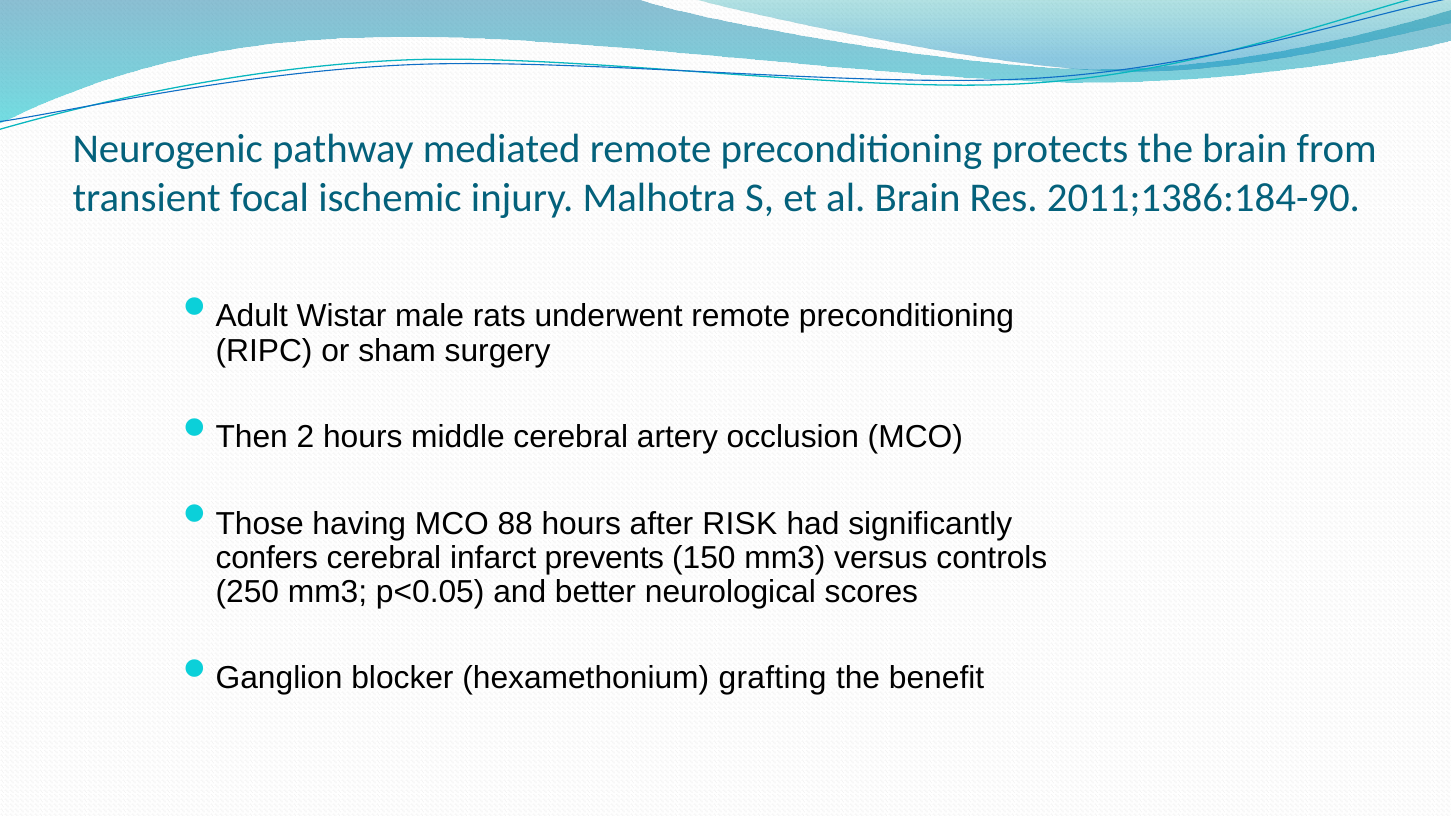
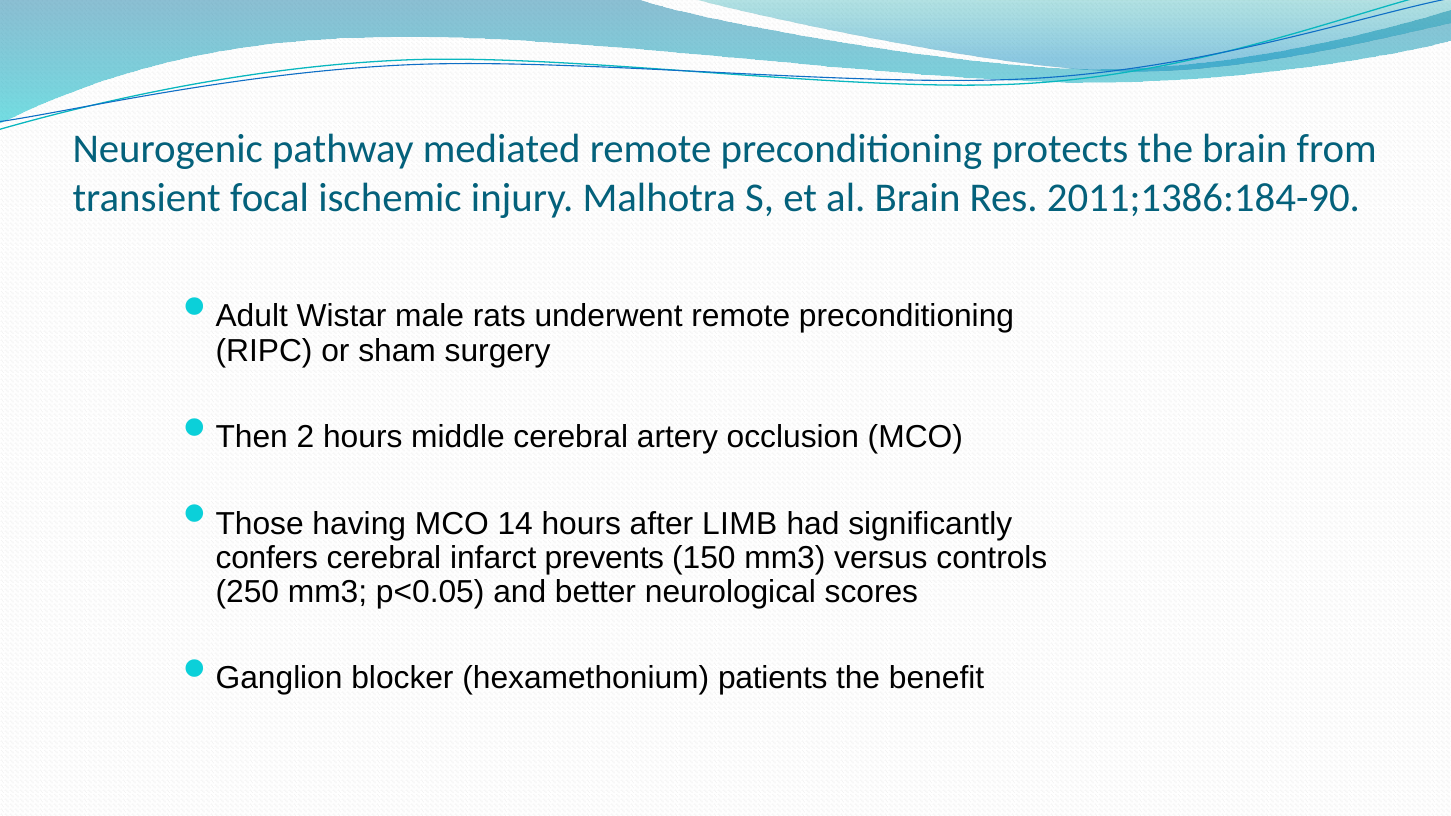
88: 88 -> 14 (515, 524)
RISK: RISK -> LIMB (740, 524)
grafting: grafting -> patients (773, 679)
